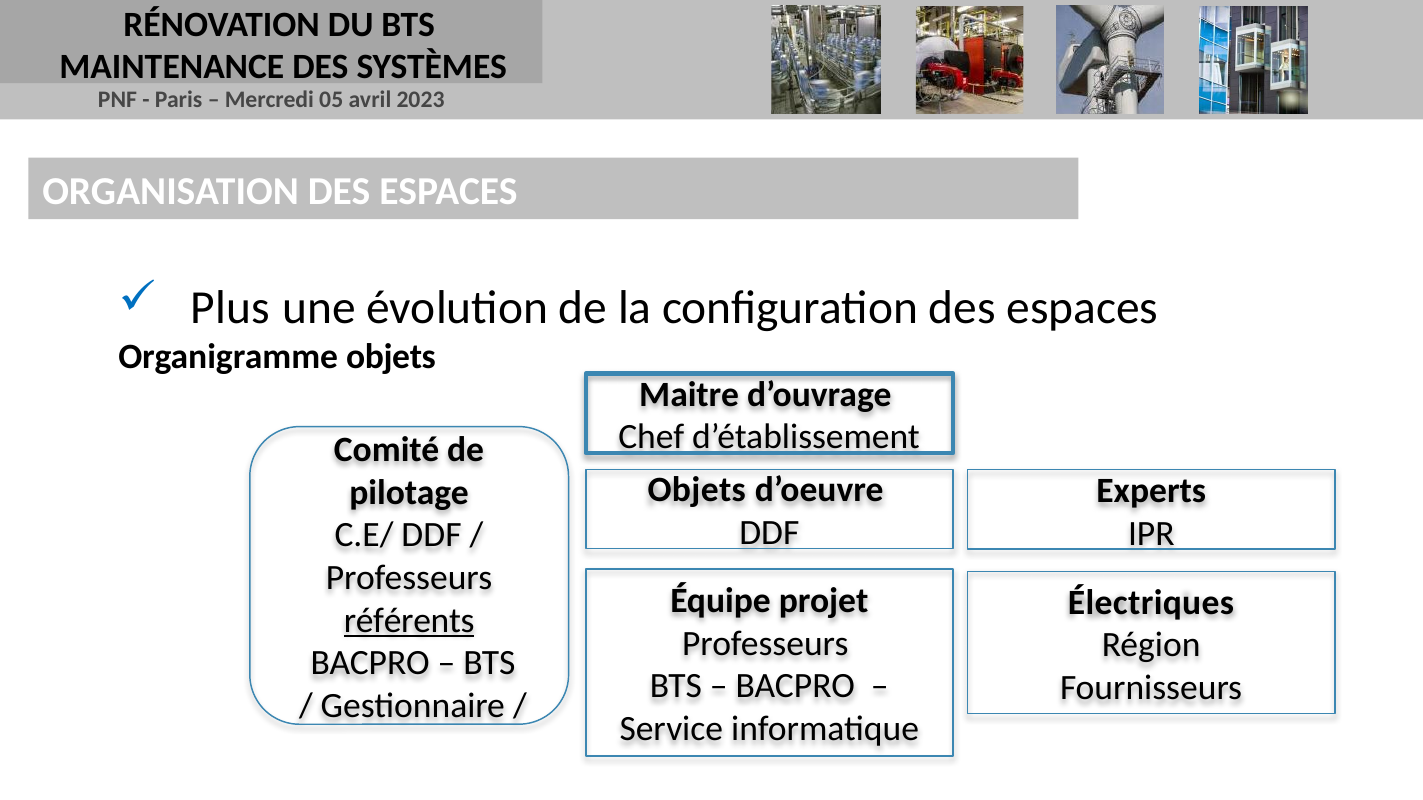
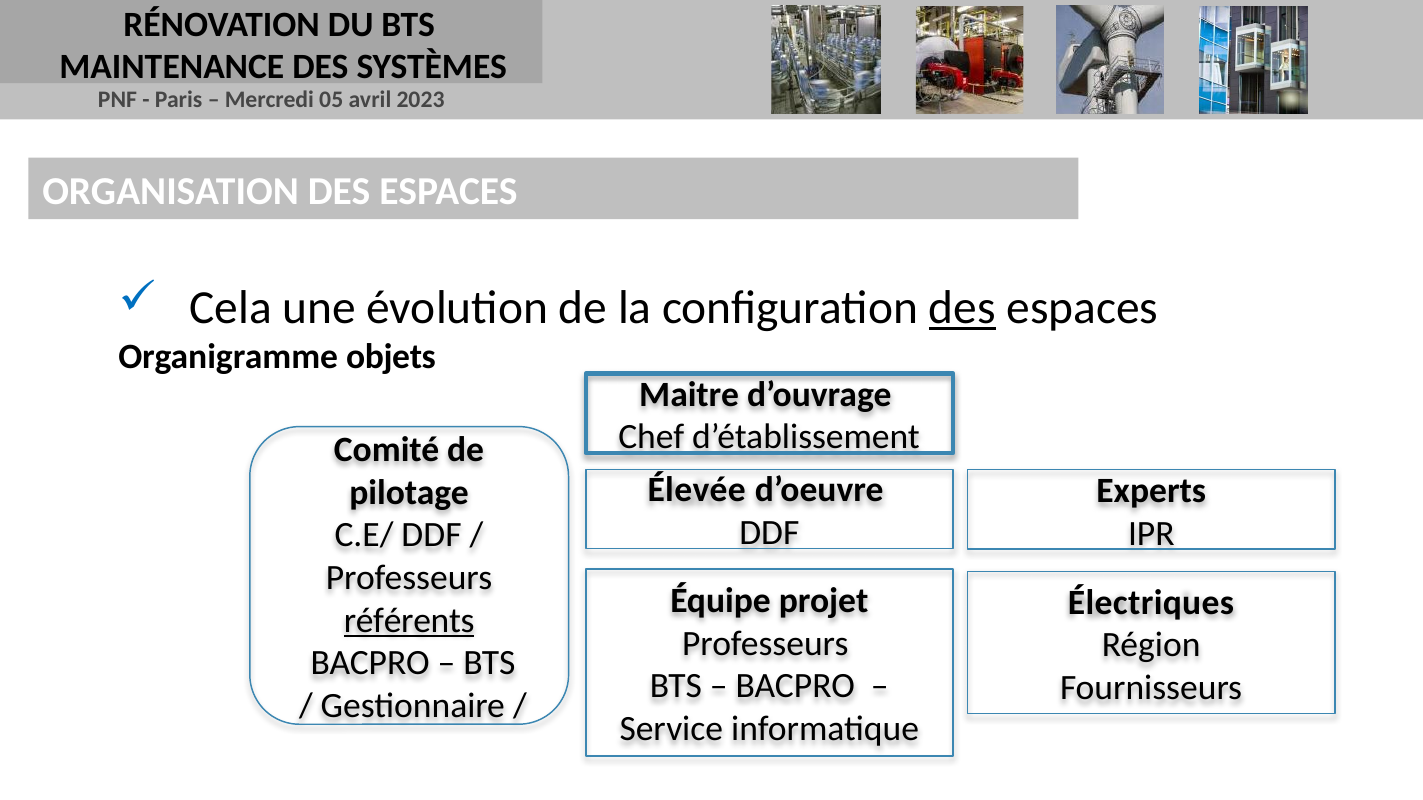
Plus: Plus -> Cela (231, 308)
des underline: none -> present (962, 308)
Objets: Objets -> Élevée (697, 491)
